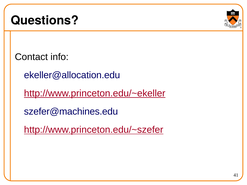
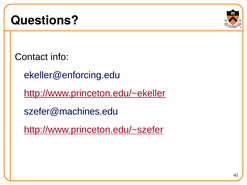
ekeller@allocation.edu: ekeller@allocation.edu -> ekeller@enforcing.edu (72, 75)
